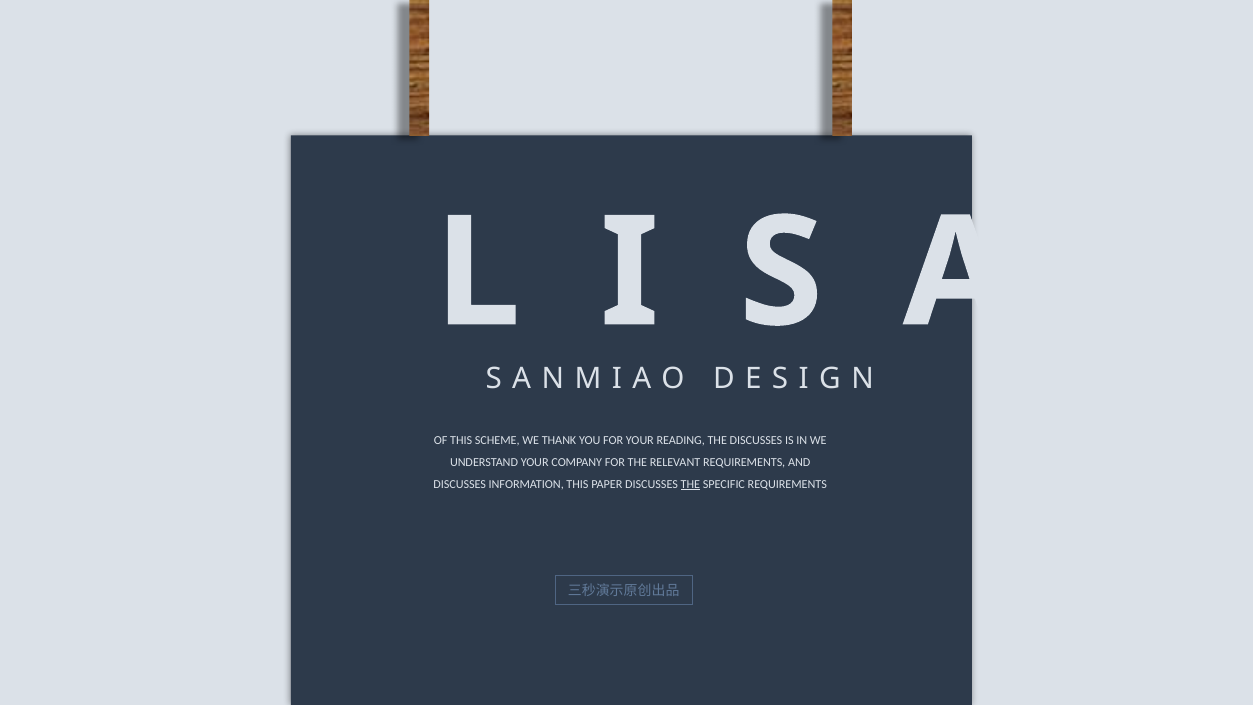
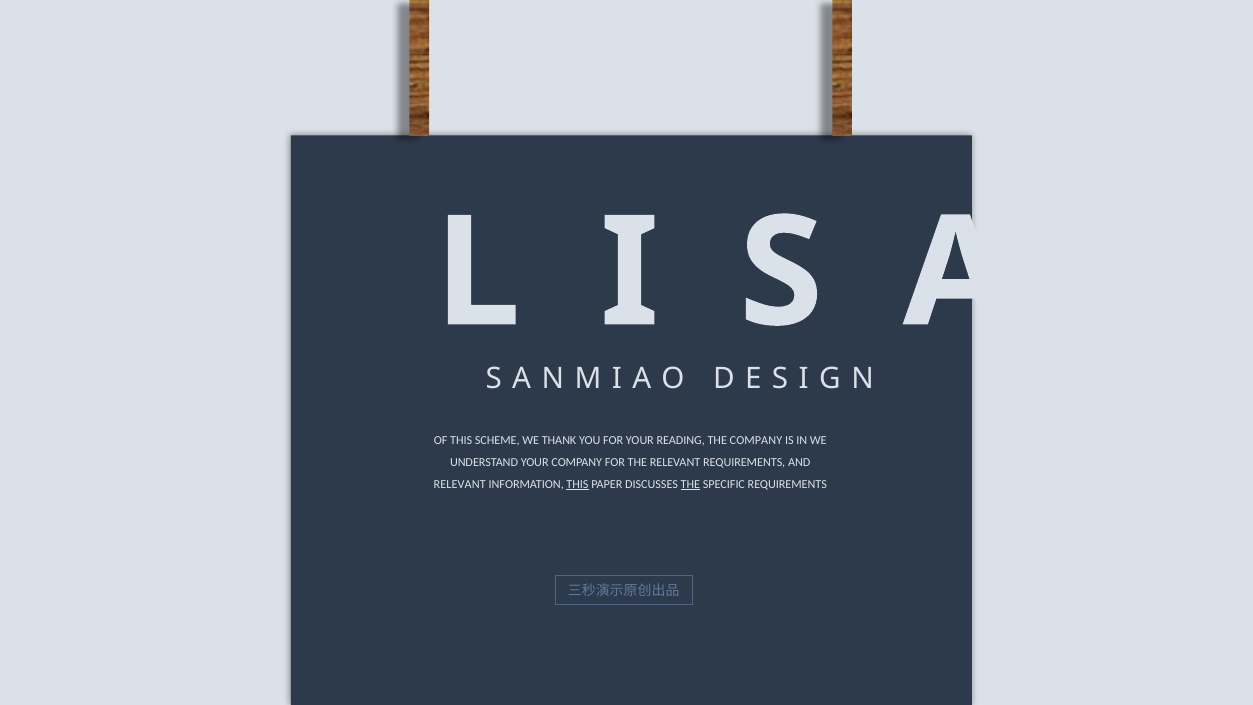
THE DISCUSSES: DISCUSSES -> COMPANY (756, 440)
DISCUSSES: DISCUSSES -> RELEVANT (460, 484)
THIS underline: none -> present (578, 484)
